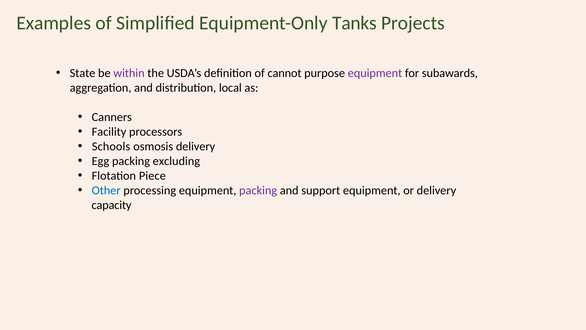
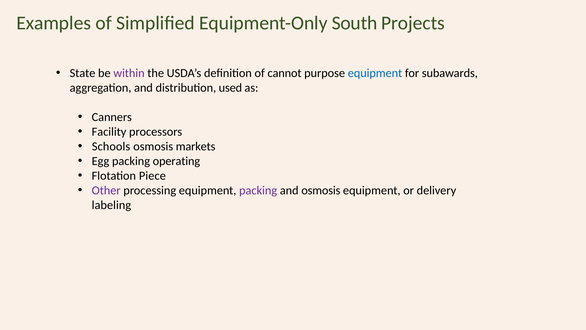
Tanks: Tanks -> South (355, 23)
equipment colour: purple -> blue (375, 73)
local: local -> used (230, 88)
osmosis delivery: delivery -> markets (196, 146)
excluding: excluding -> operating (176, 161)
Other colour: blue -> purple (106, 190)
and support: support -> osmosis (321, 190)
capacity: capacity -> labeling (111, 205)
